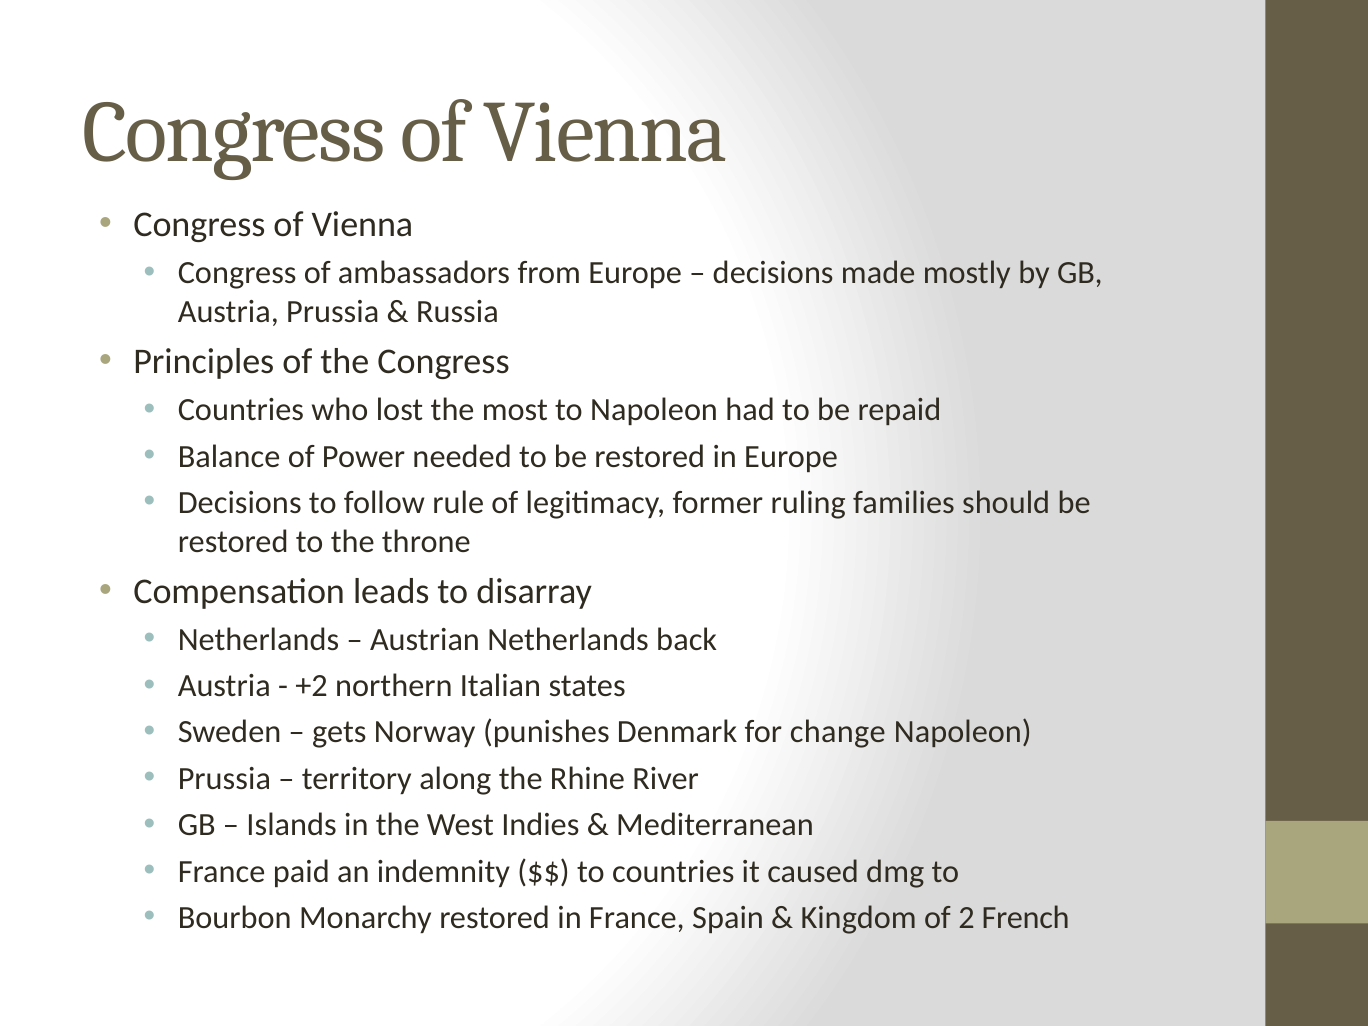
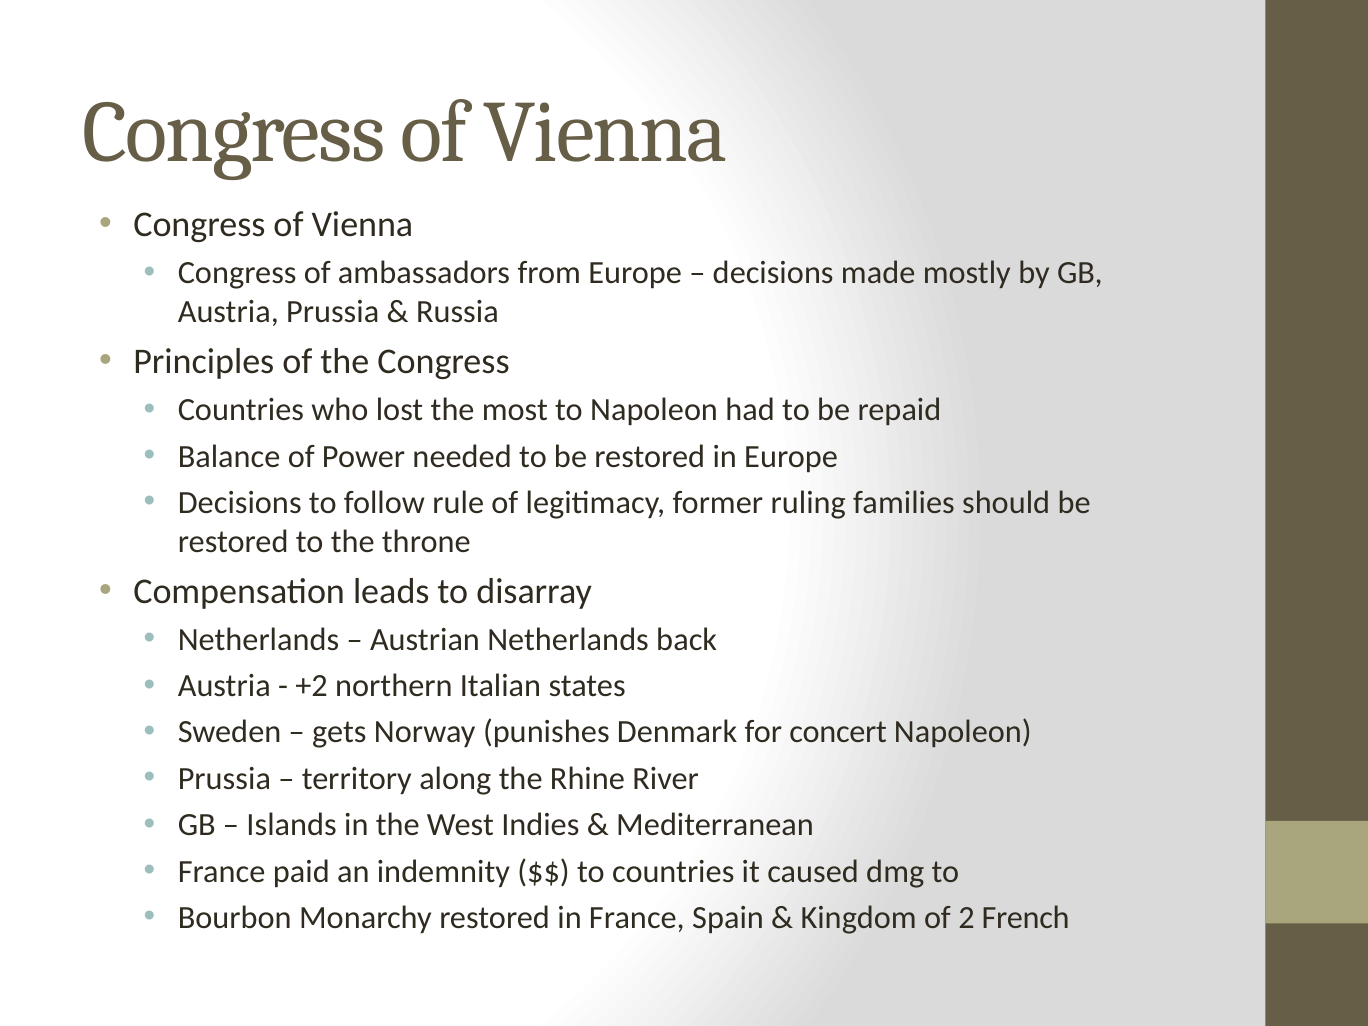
change: change -> concert (838, 732)
